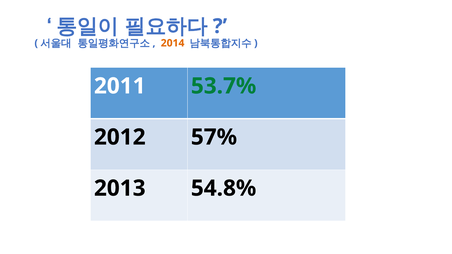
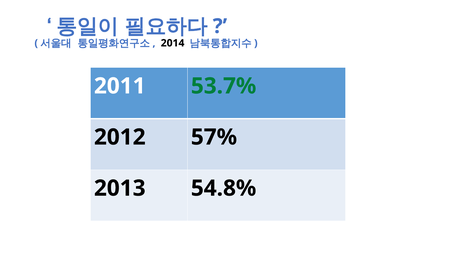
2014 colour: orange -> black (173, 43)
